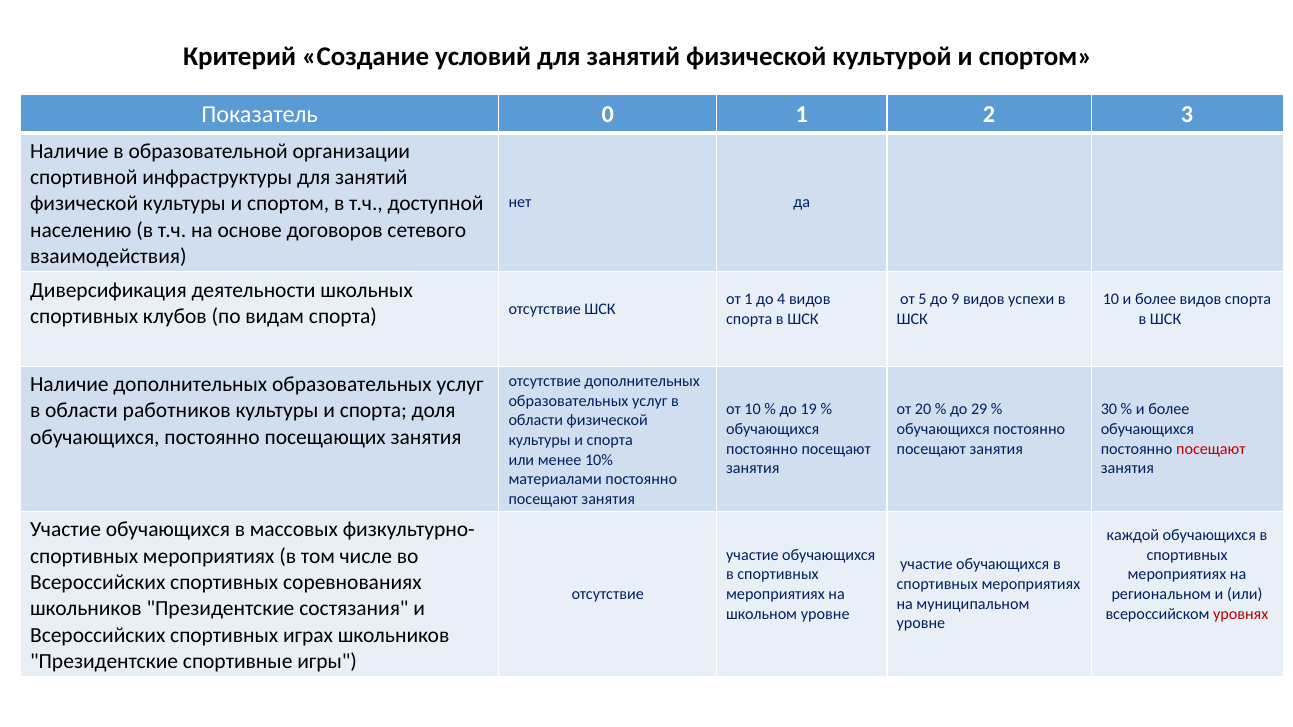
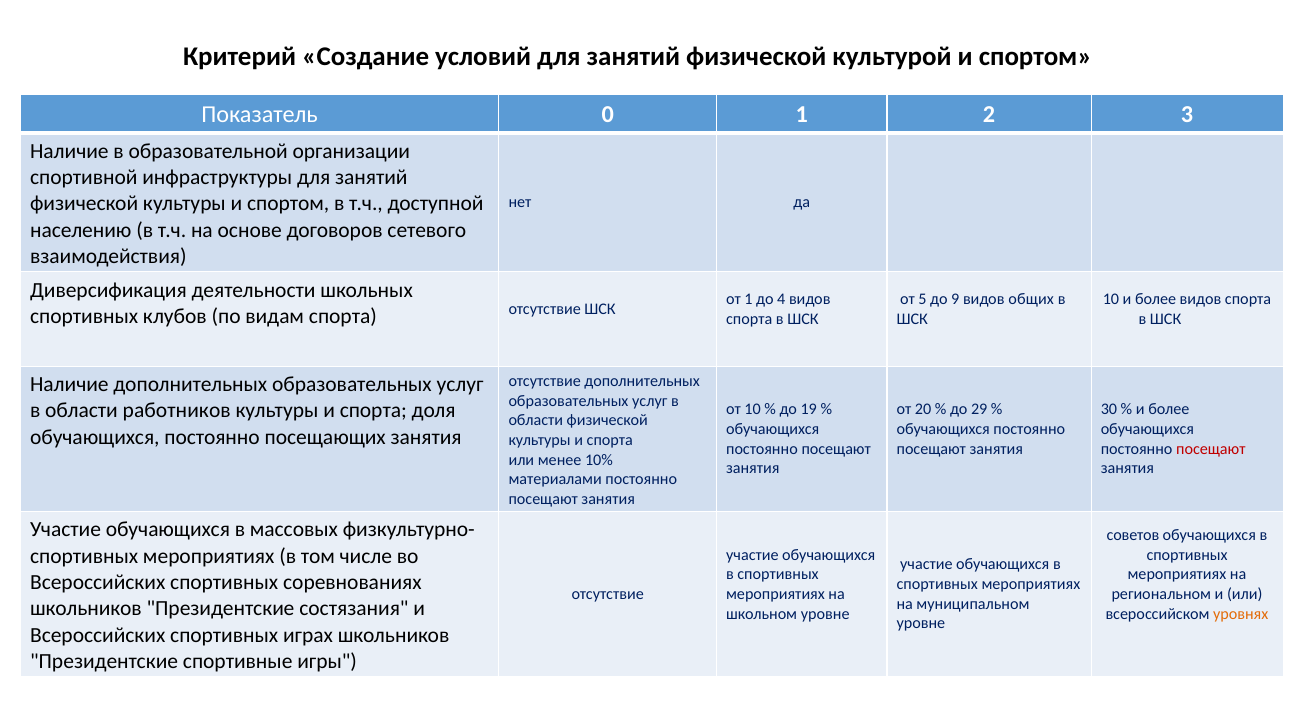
успехи: успехи -> общих (1031, 300)
каждой: каждой -> советов (1133, 535)
уровнях colour: red -> orange (1241, 614)
